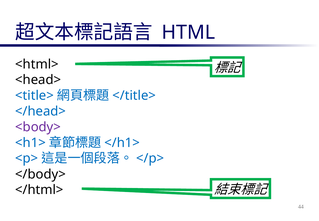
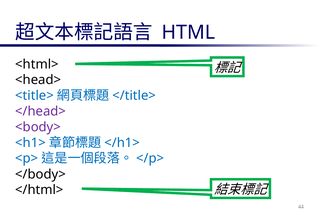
</head> colour: blue -> purple (41, 111)
